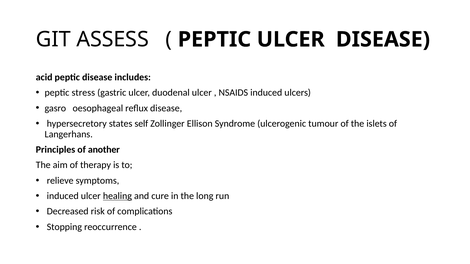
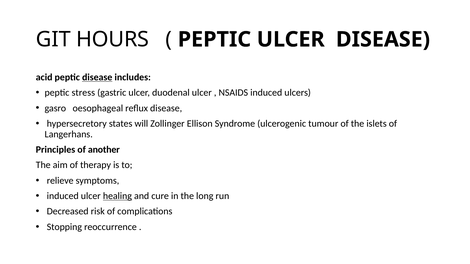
ASSESS: ASSESS -> HOURS (113, 39)
disease underline: none -> present (97, 77)
self: self -> will (141, 124)
